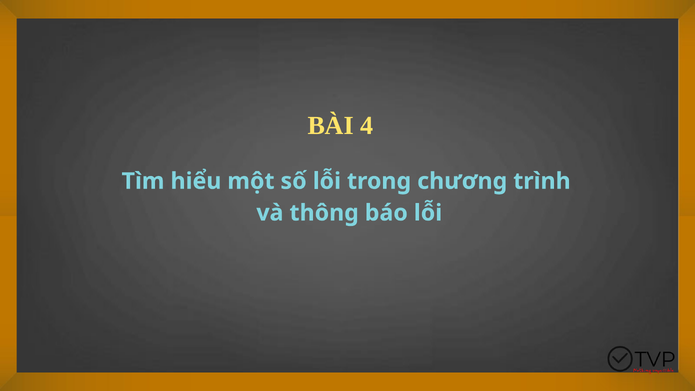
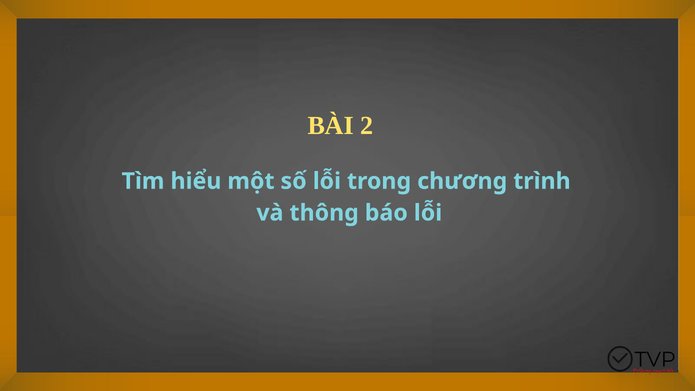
4: 4 -> 2 (367, 126)
